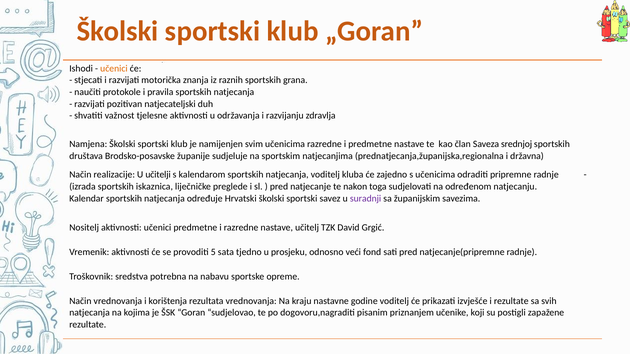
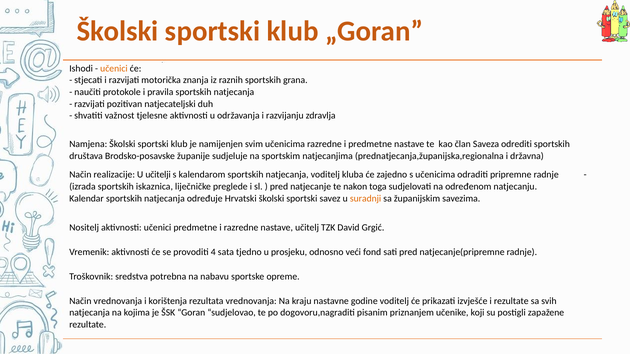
srednjoj: srednjoj -> odrediti (517, 144)
suradnji colour: purple -> orange (366, 199)
5: 5 -> 4 (213, 252)
